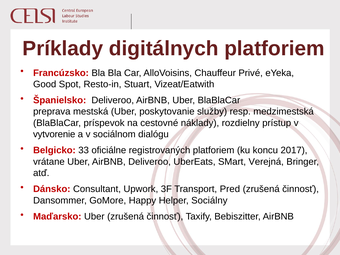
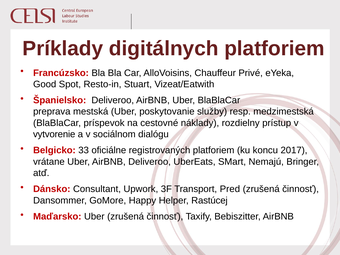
Verejná: Verejná -> Nemajú (266, 162)
Sociálny: Sociálny -> Rastúcej (209, 200)
